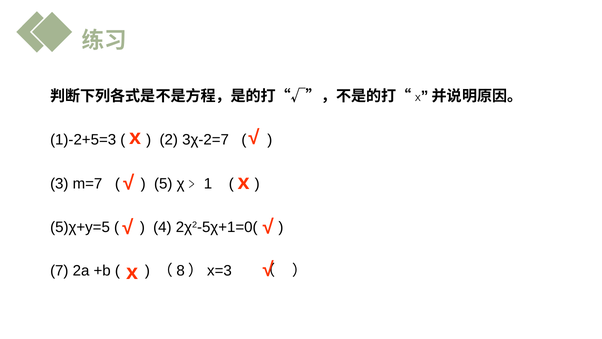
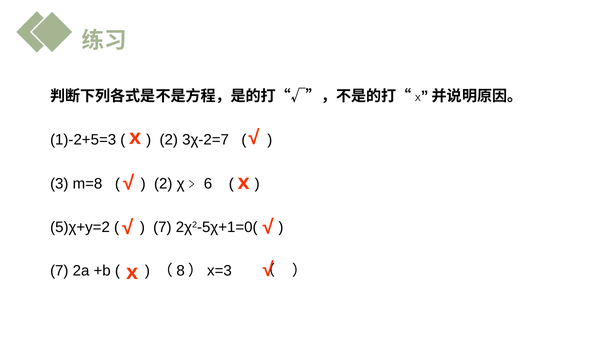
m=7: m=7 -> m=8 (88, 183)
5: 5 -> 2 (163, 183)
1: 1 -> 6 (208, 183)
5)χ+y=5: 5)χ+y=5 -> 5)χ+y=2 (80, 227)
4: 4 -> 7 (162, 227)
